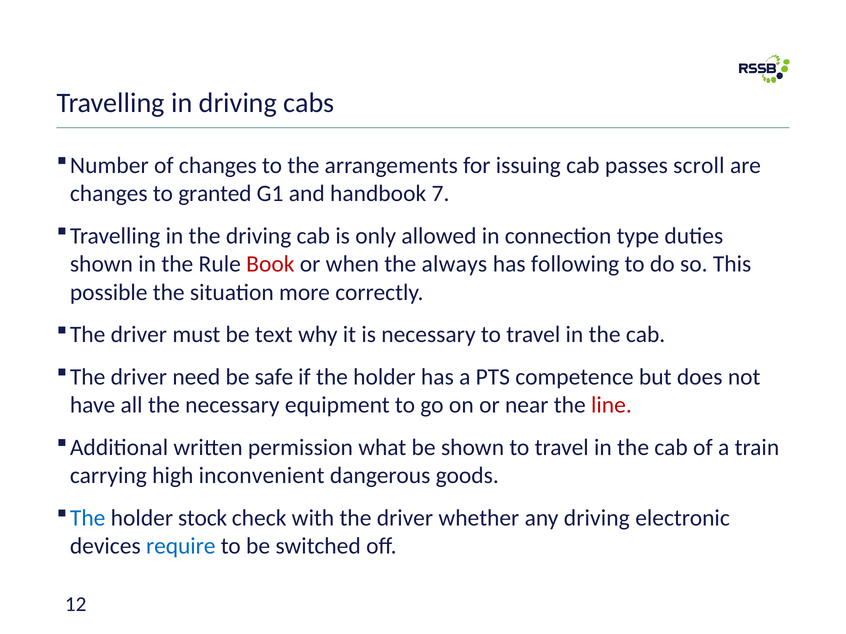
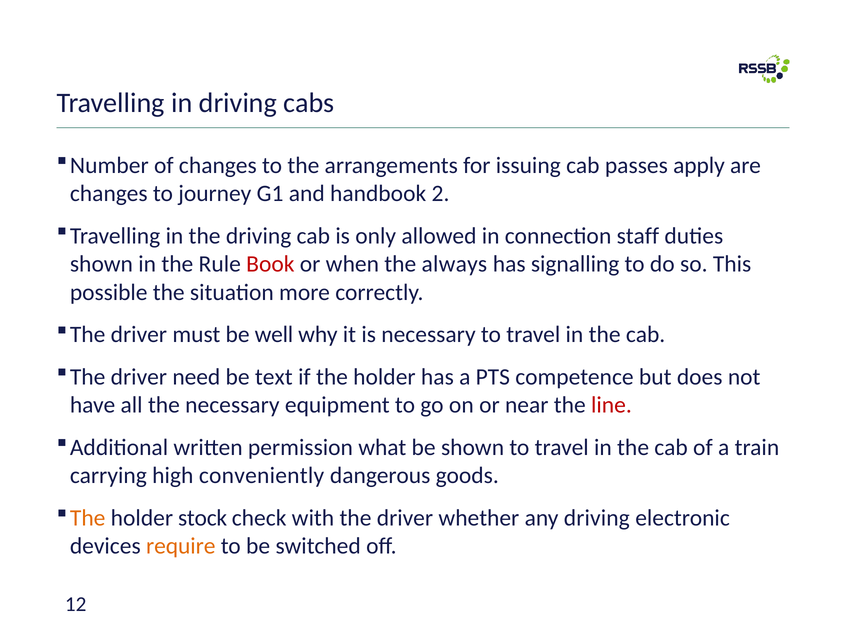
scroll: scroll -> apply (699, 166)
granted: granted -> journey (215, 194)
7: 7 -> 2 (441, 194)
type: type -> staff (638, 236)
following: following -> signalling (575, 264)
text: text -> well (274, 335)
safe: safe -> text (274, 377)
inconvenient: inconvenient -> conveniently (262, 476)
The colour: blue -> orange (88, 518)
require colour: blue -> orange (181, 546)
